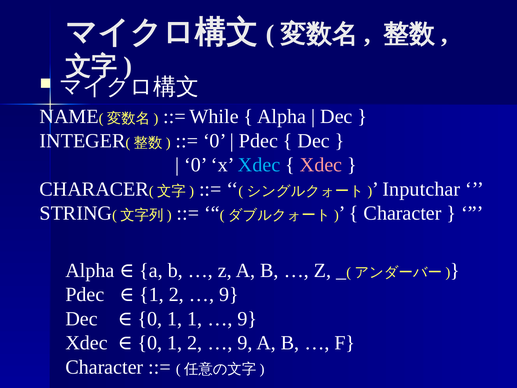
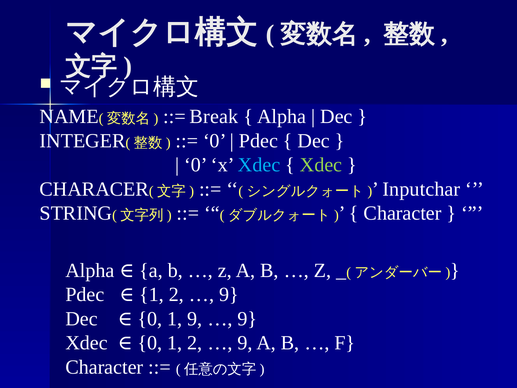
While: While -> Break (214, 117)
Xdec colour: pink -> light green (321, 165)
1 1: 1 -> 9 (195, 319)
